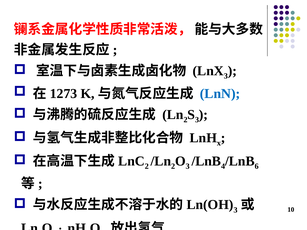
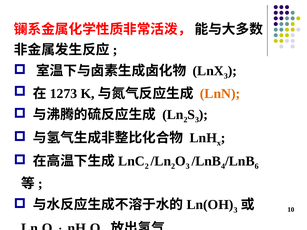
LnN colour: blue -> orange (220, 94)
